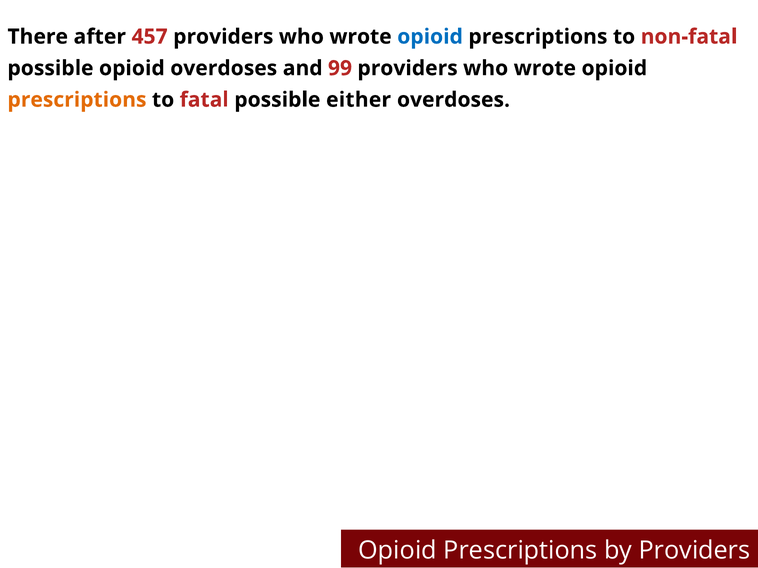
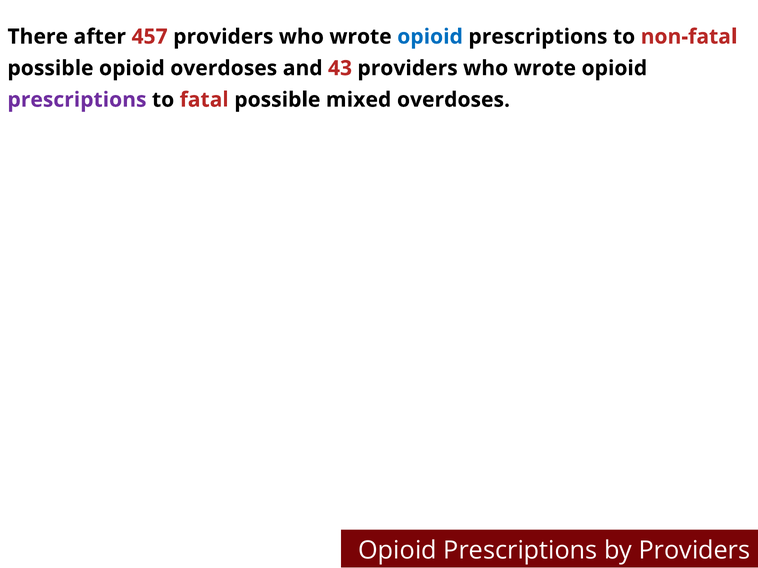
99: 99 -> 43 (340, 68)
prescriptions colour: orange -> purple (77, 100)
either: either -> mixed (359, 100)
